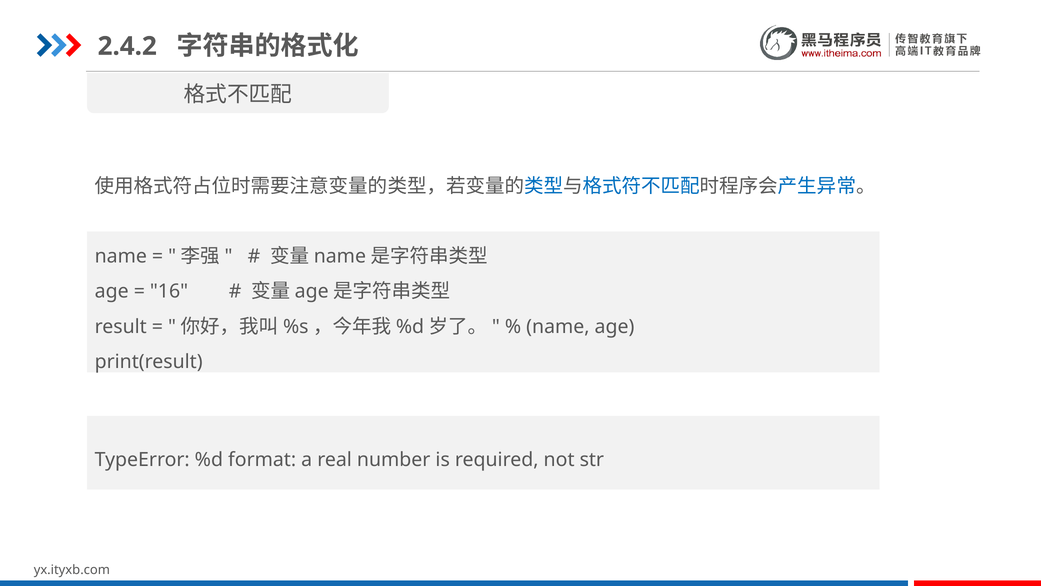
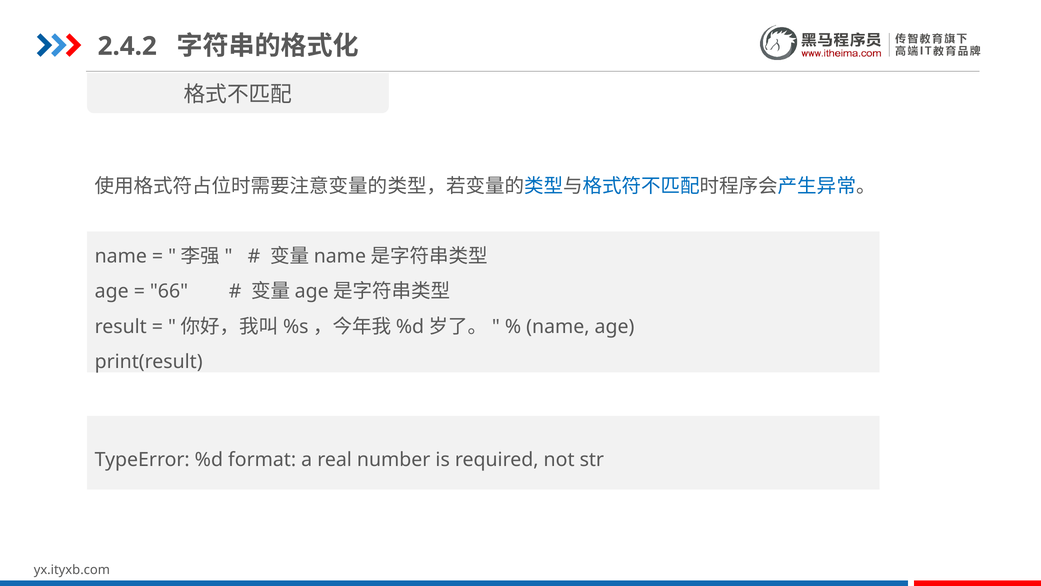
16: 16 -> 66 (169, 291)
